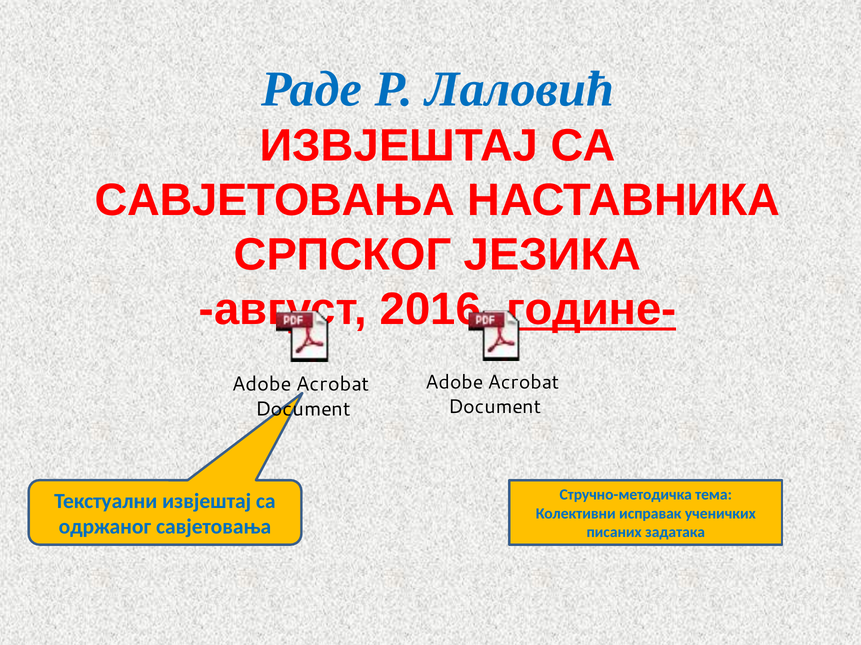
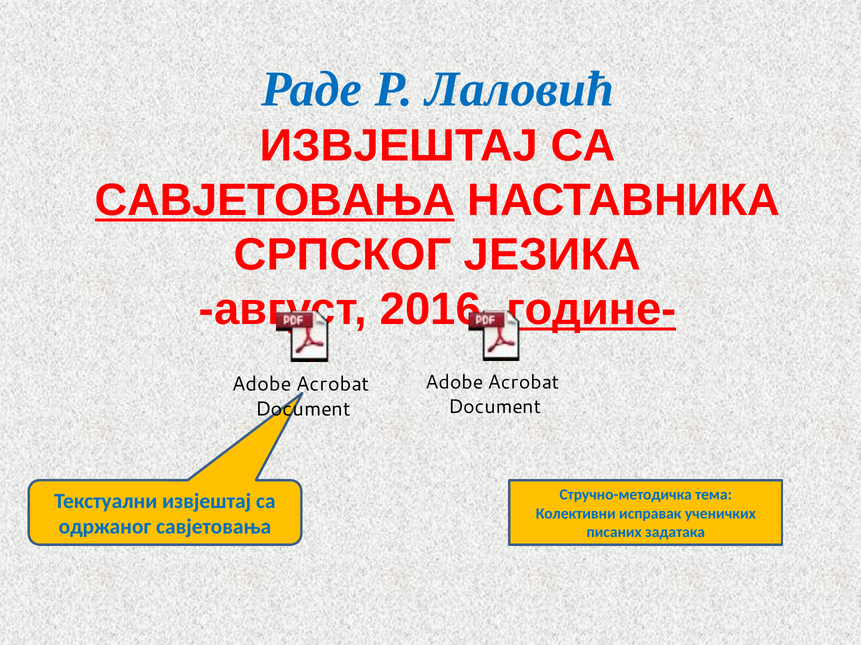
САВЈЕТОВАЊА underline: none -> present (275, 201)
